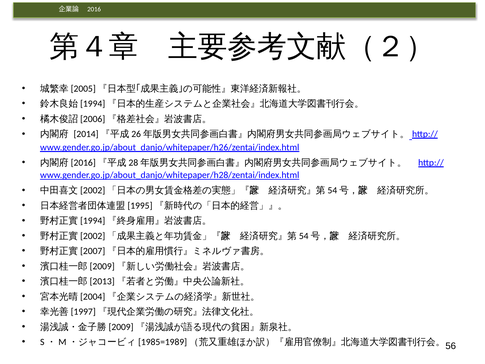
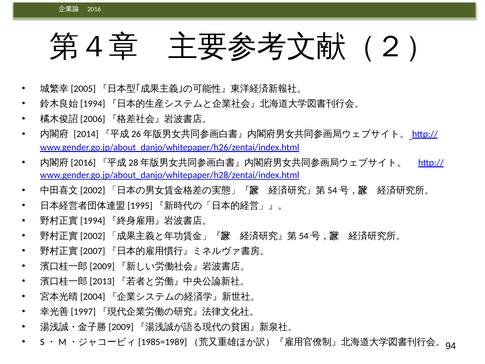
56: 56 -> 94 (451, 346)
